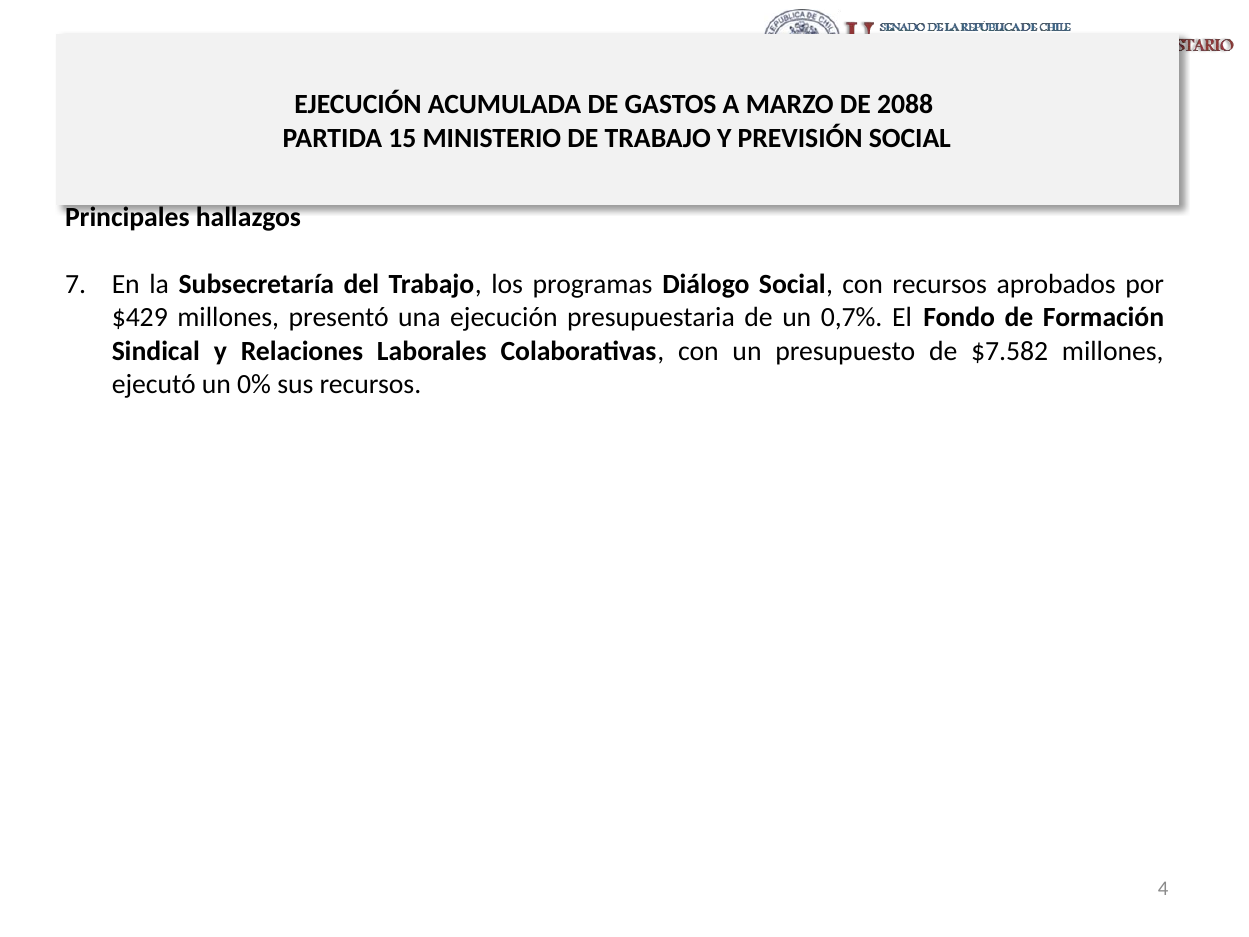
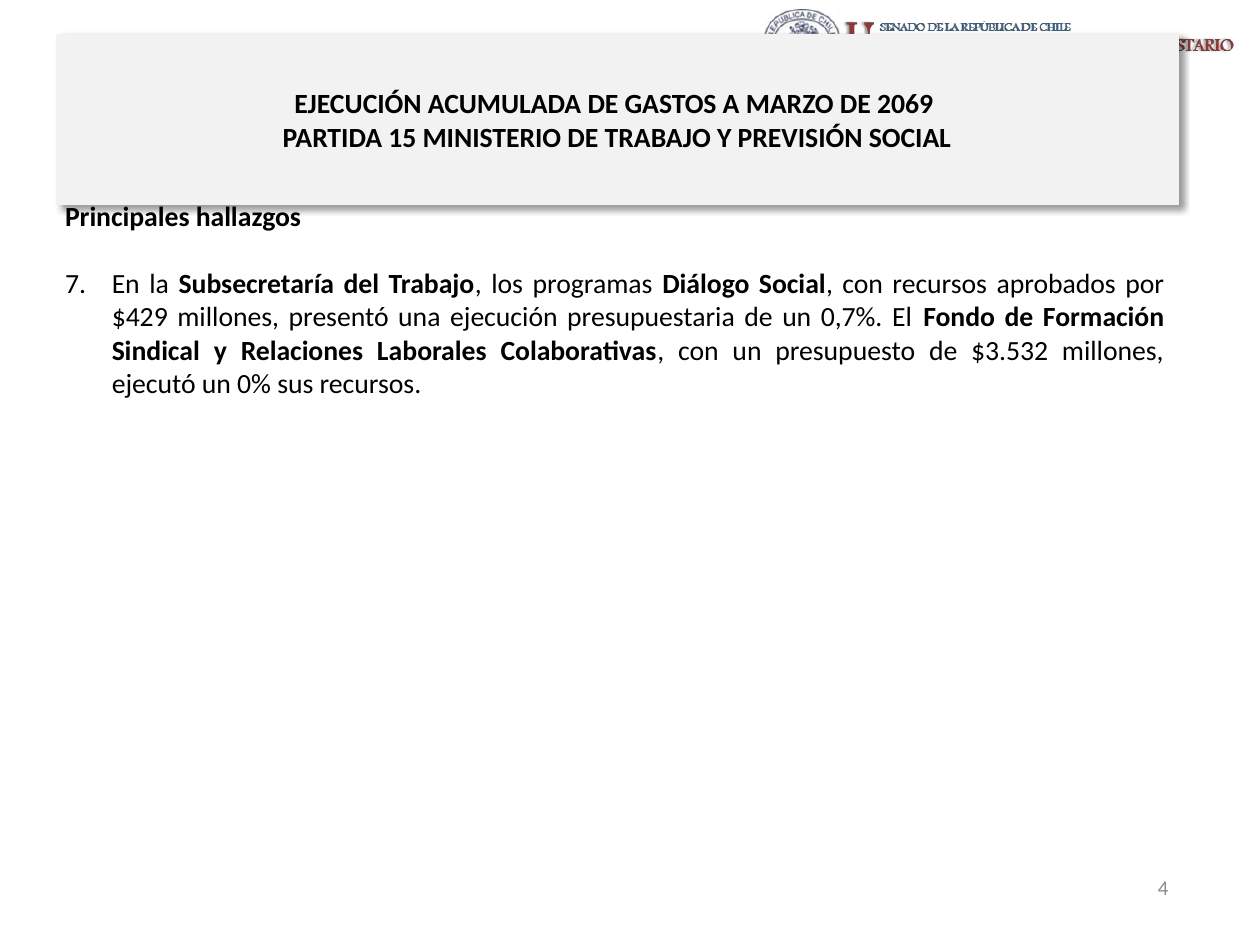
2088: 2088 -> 2069 (905, 105)
$7.582: $7.582 -> $3.532 (1010, 351)
